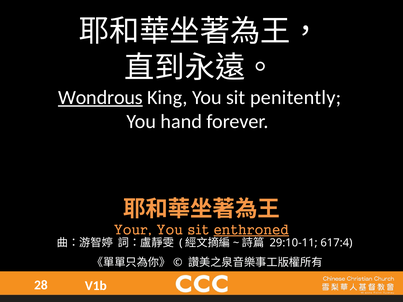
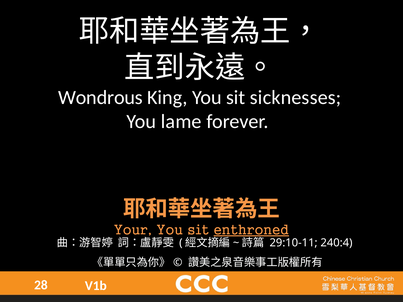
Wondrous underline: present -> none (100, 97)
penitently: penitently -> sicknesses (296, 97)
hand: hand -> lame (181, 122)
617:4: 617:4 -> 240:4 (336, 243)
